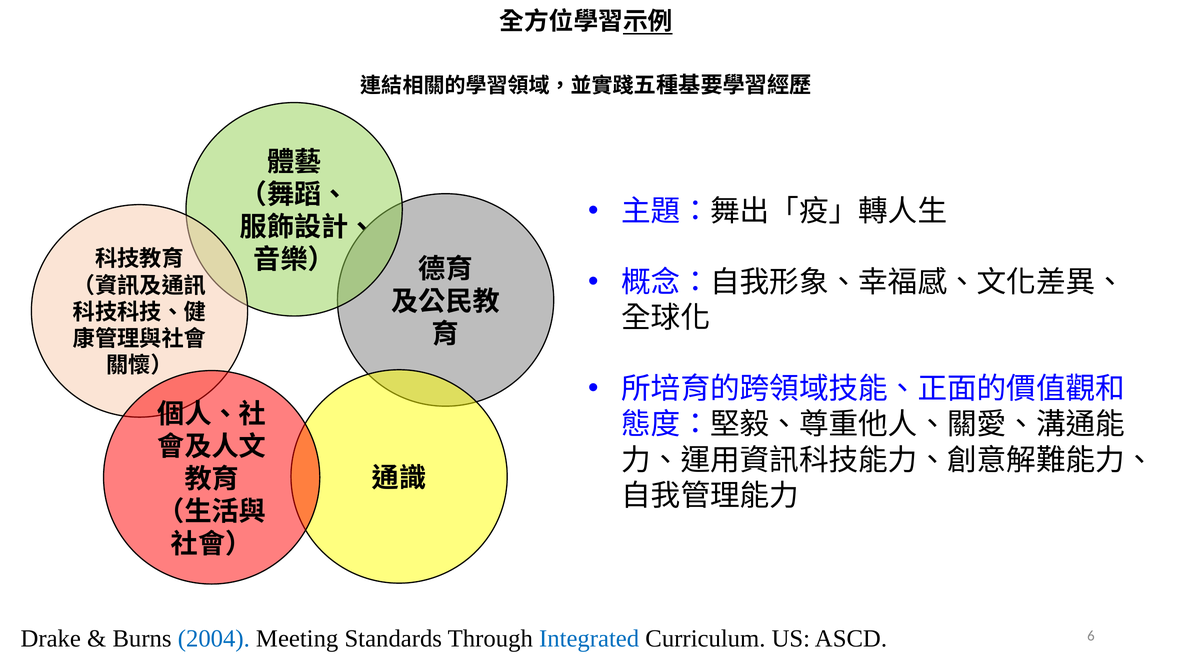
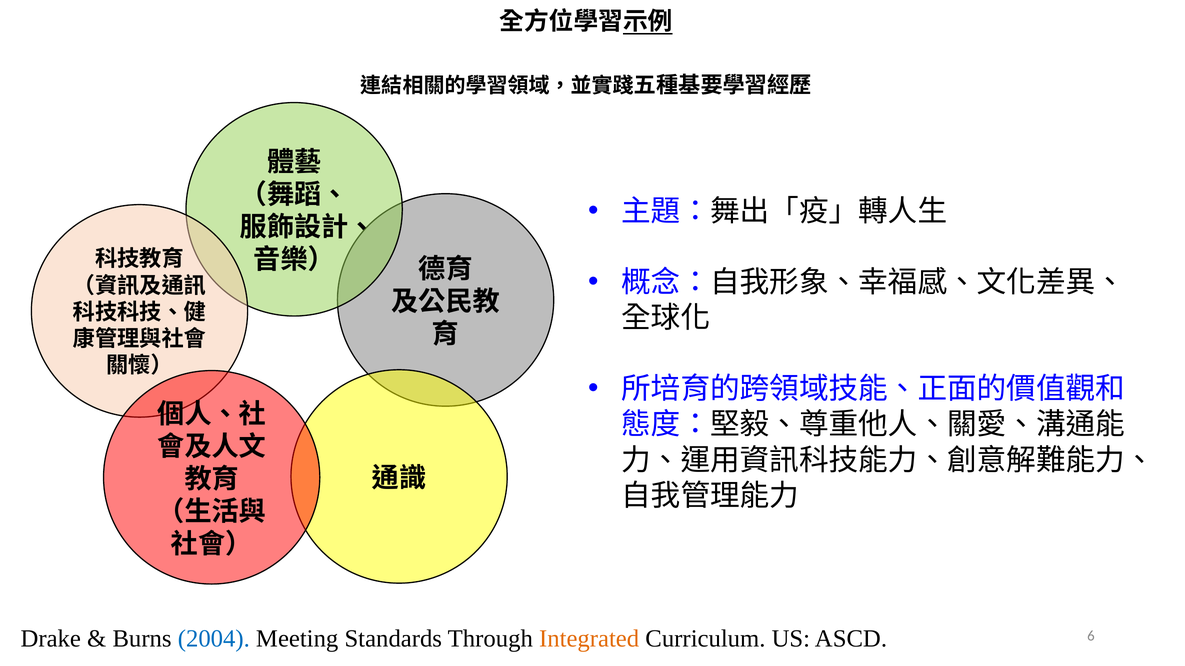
Integrated colour: blue -> orange (589, 639)
